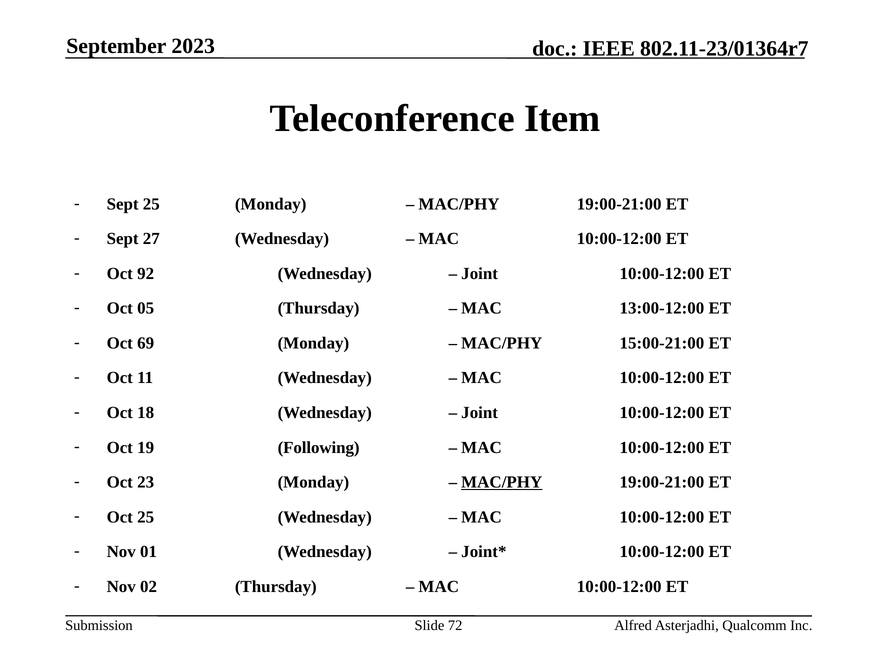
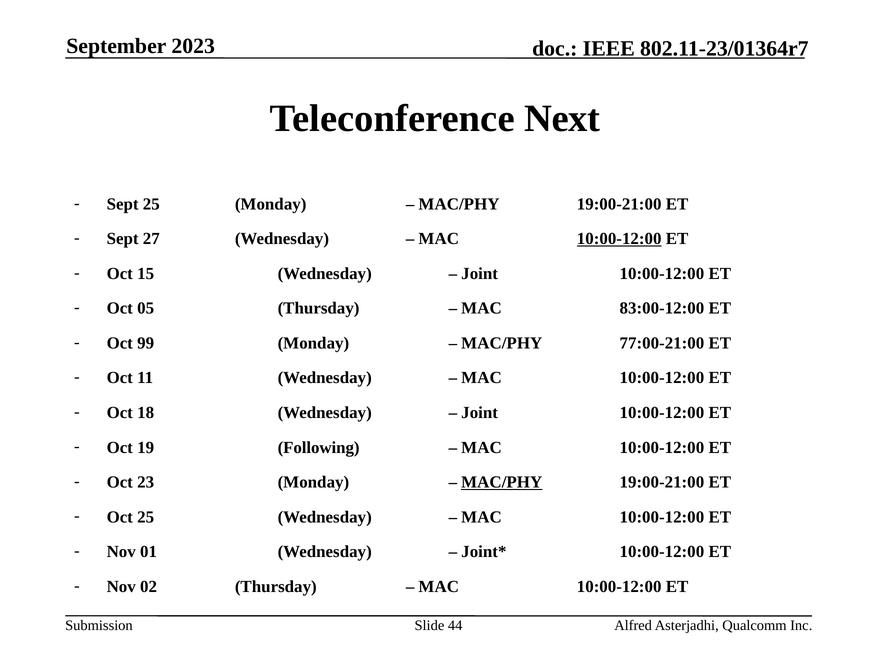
Item: Item -> Next (562, 119)
10:00-12:00 underline: none -> present (619, 239)
92: 92 -> 15 (146, 274)
13:00-12:00: 13:00-12:00 -> 83:00-12:00 (662, 309)
69: 69 -> 99 (146, 343)
15:00-21:00: 15:00-21:00 -> 77:00-21:00 (662, 343)
72: 72 -> 44 (455, 626)
